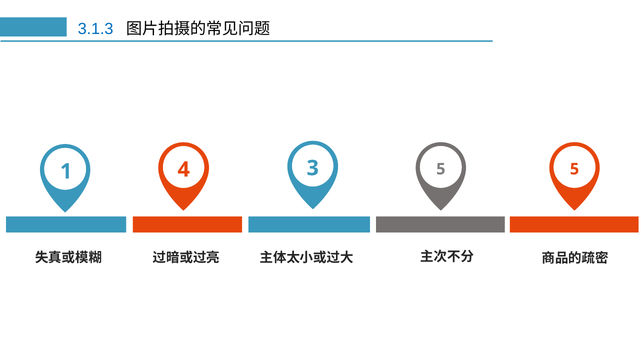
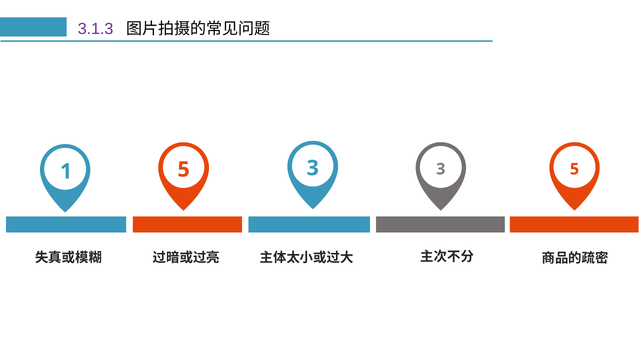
3.1.3 colour: blue -> purple (96, 29)
1 4: 4 -> 5 (184, 169)
3 5: 5 -> 3 (441, 169)
